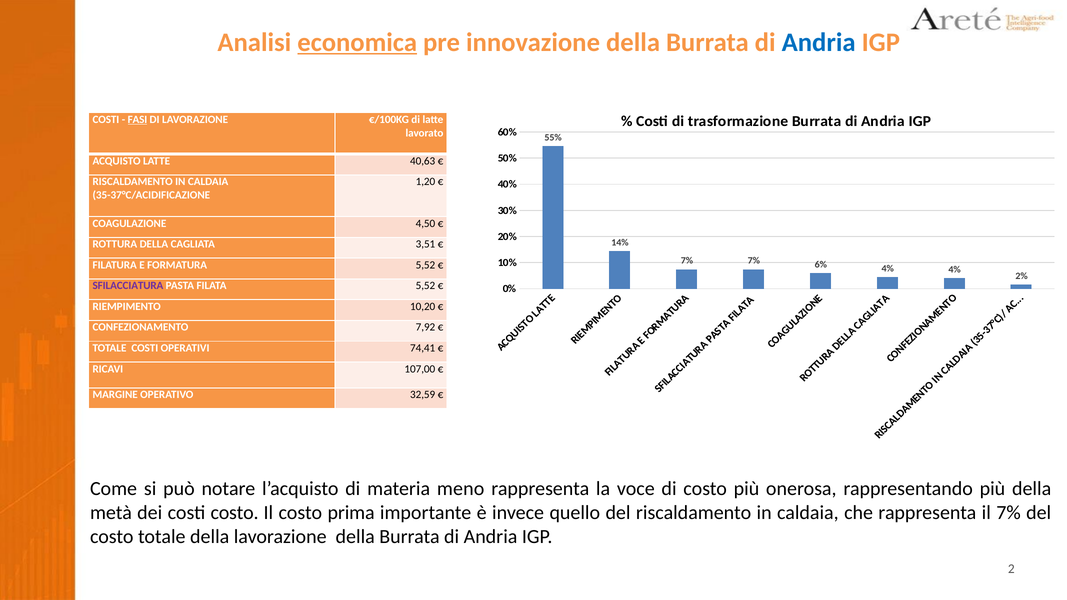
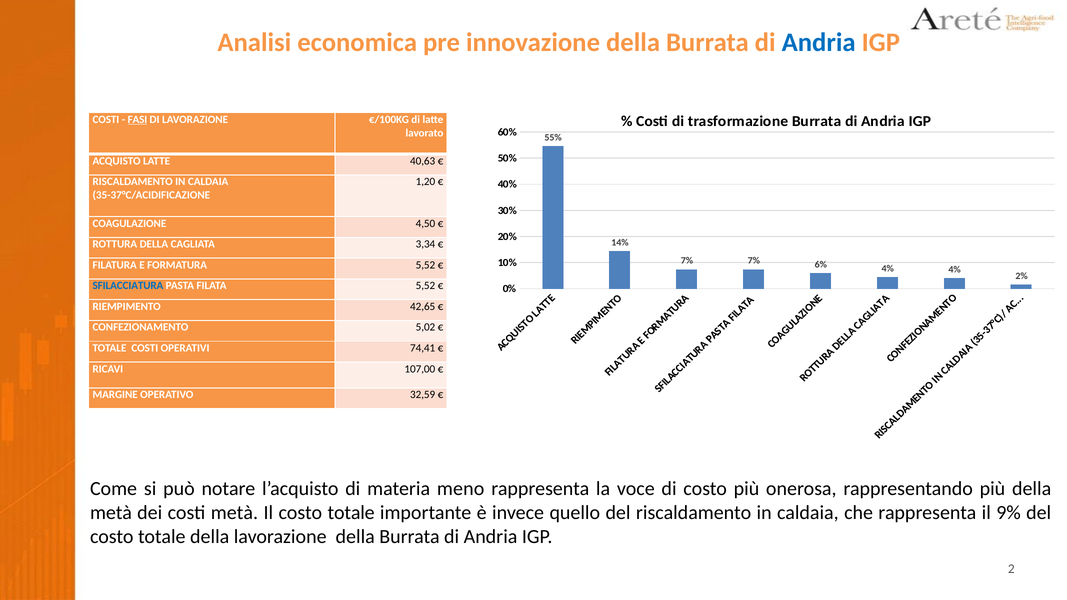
economica underline: present -> none (357, 42)
3,51: 3,51 -> 3,34 (425, 244)
SFILACCIATURA colour: purple -> blue (128, 286)
10,20: 10,20 -> 42,65 (423, 307)
7,92: 7,92 -> 5,02 (425, 327)
costi costo: costo -> metà (234, 513)
Il costo prima: prima -> totale (351, 513)
il 7%: 7% -> 9% (1009, 513)
